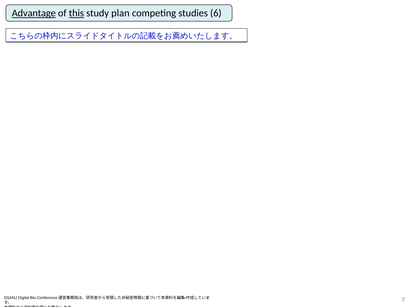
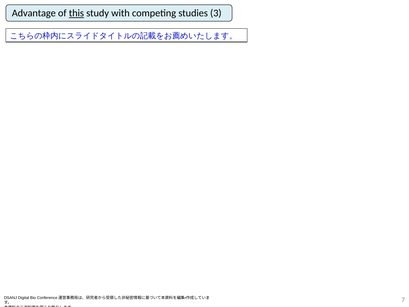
Advantage underline: present -> none (34, 13)
plan: plan -> with (121, 13)
6: 6 -> 3 (216, 13)
